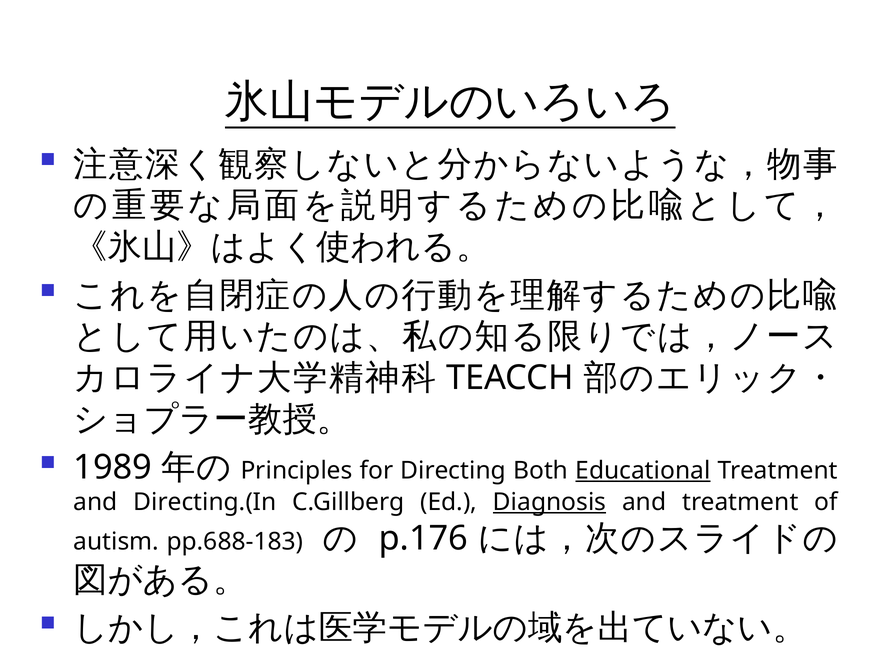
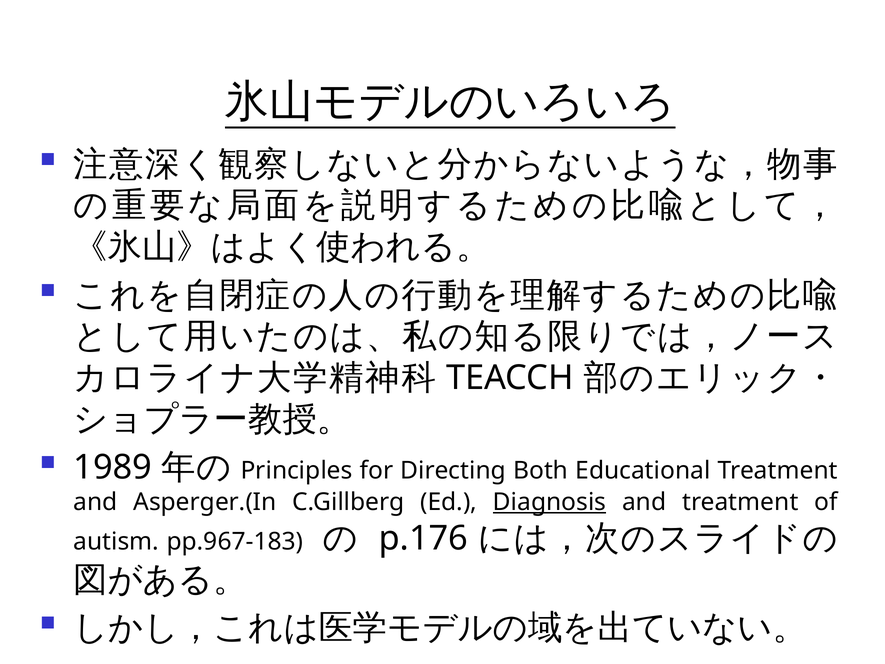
Educational underline: present -> none (643, 471)
Directing.(In: Directing.(In -> Asperger.(In (205, 502)
pp.688-183: pp.688-183 -> pp.967-183 (235, 541)
